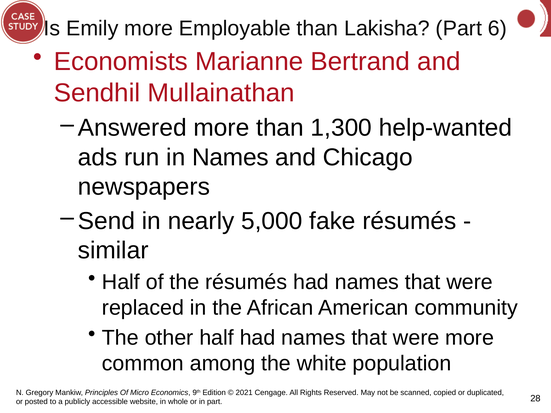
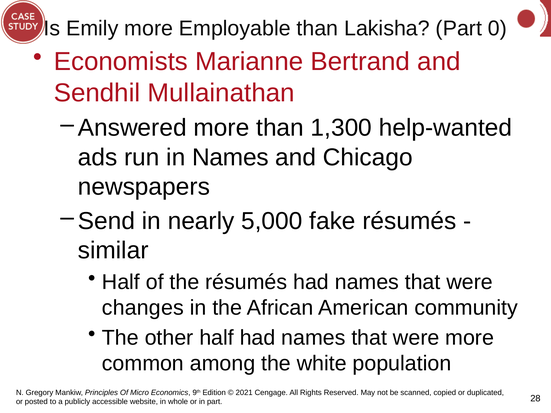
6: 6 -> 0 (497, 28)
replaced: replaced -> changes (143, 308)
